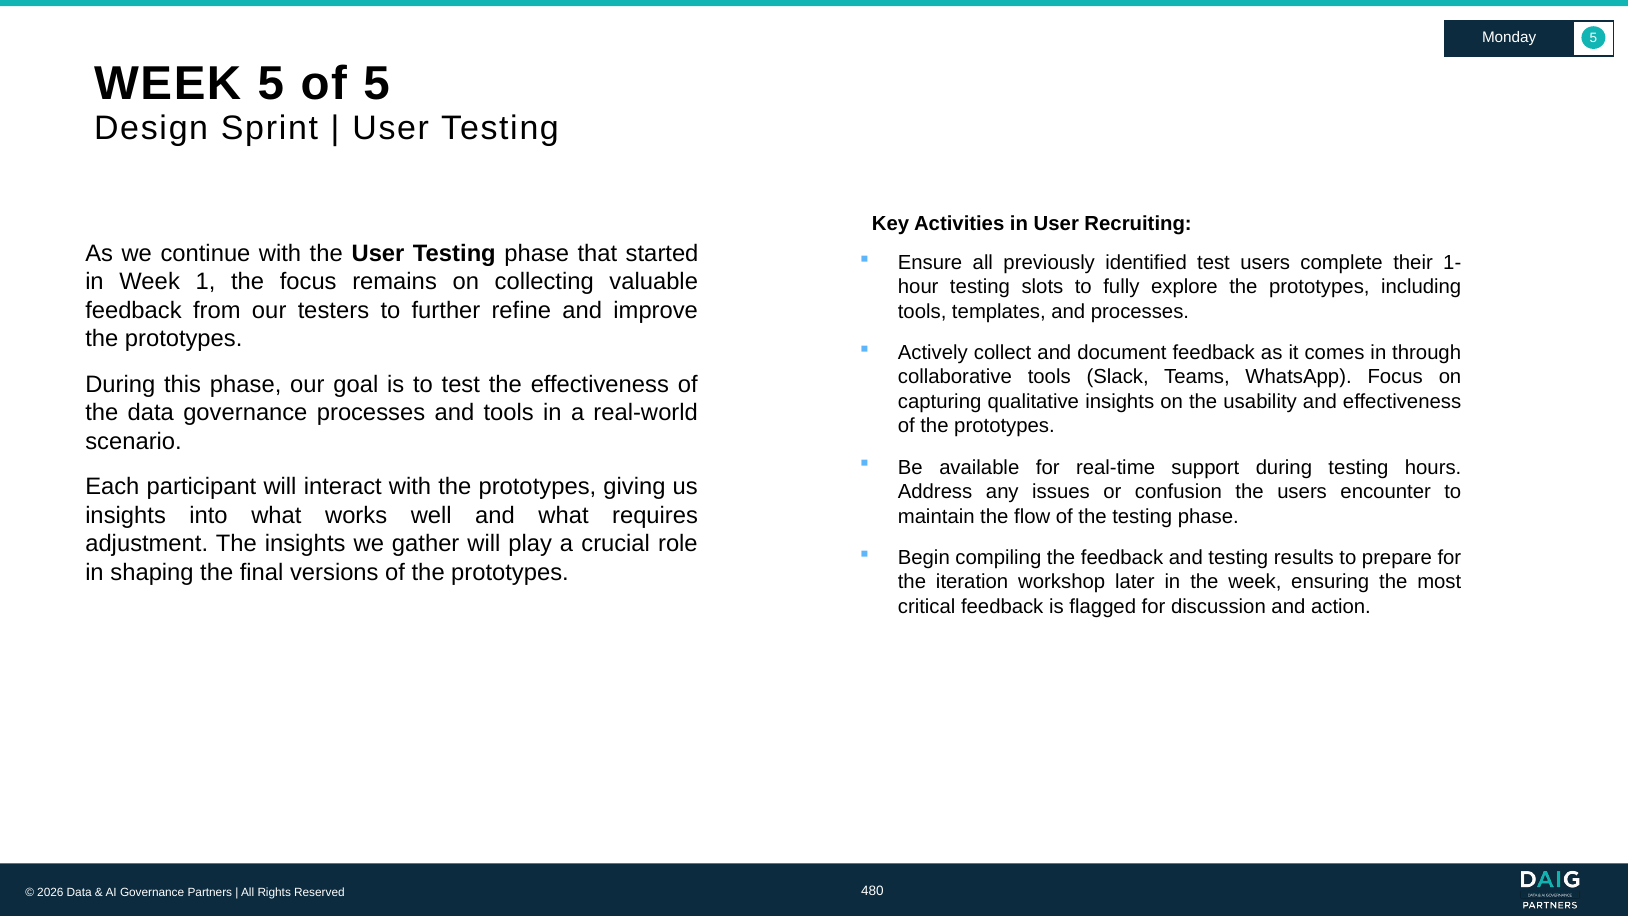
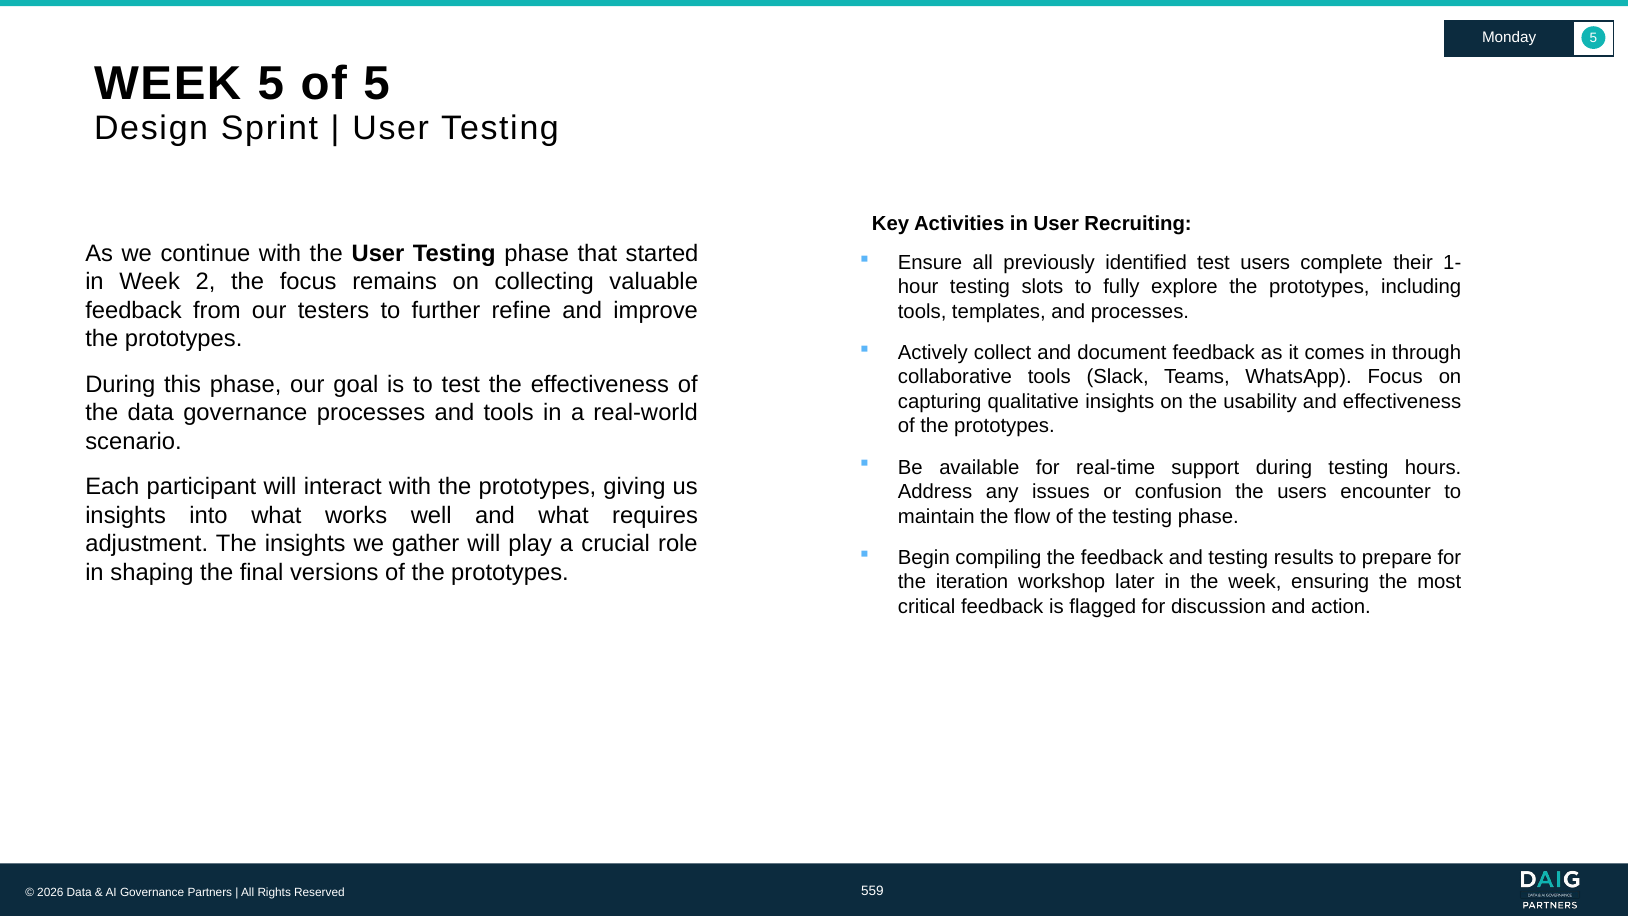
1: 1 -> 2 (206, 282)
480: 480 -> 559 (872, 890)
